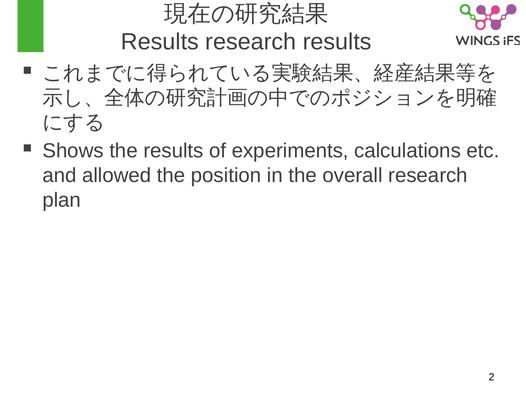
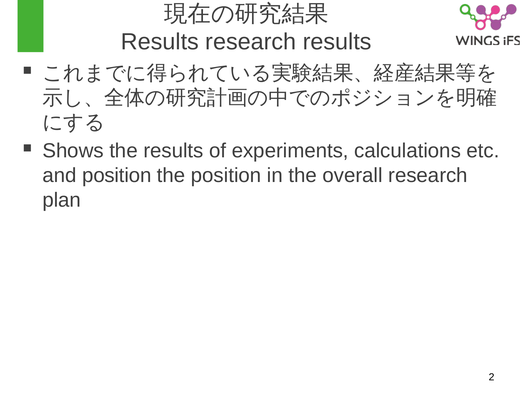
and allowed: allowed -> position (117, 176)
